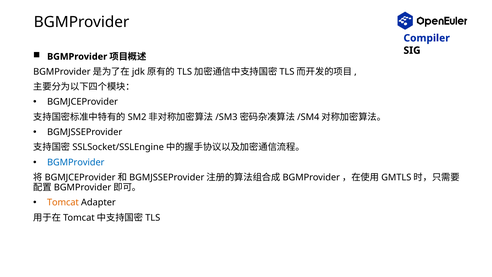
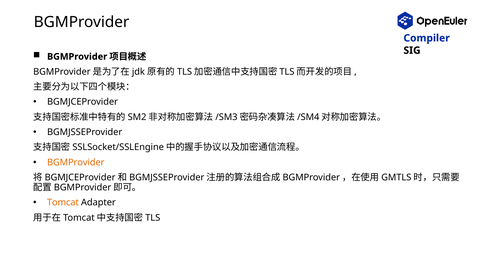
BGMProvider colour: blue -> orange (76, 162)
